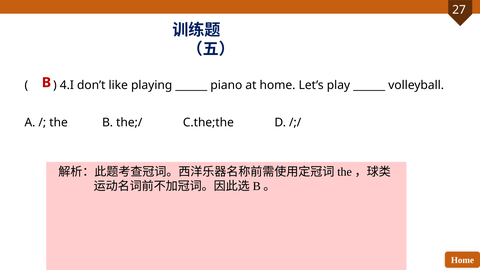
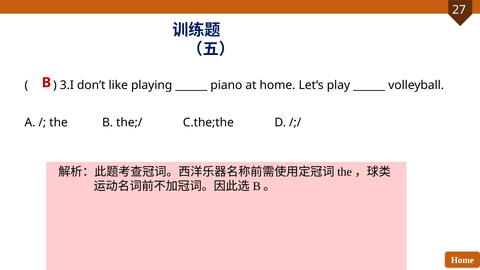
4.I: 4.I -> 3.I (67, 85)
